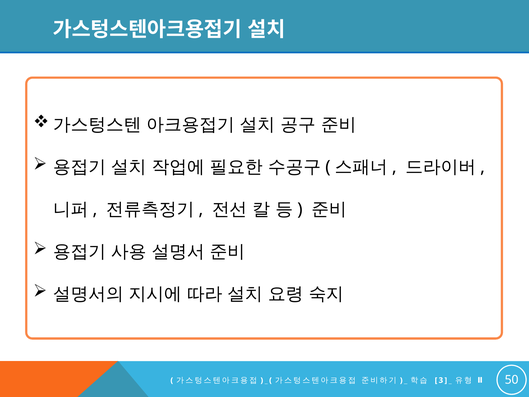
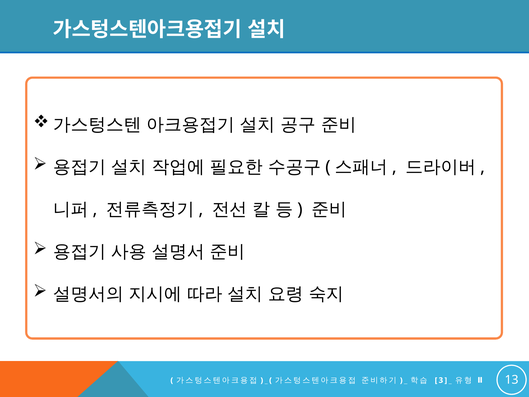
50: 50 -> 13 (512, 379)
